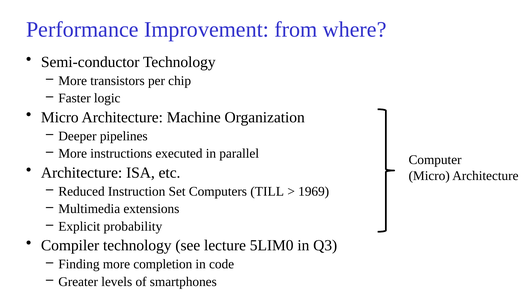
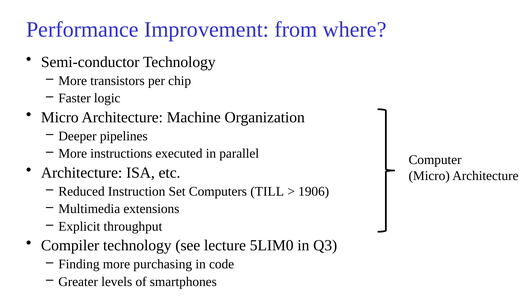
1969: 1969 -> 1906 (314, 191)
probability: probability -> throughput (133, 227)
completion: completion -> purchasing (163, 264)
